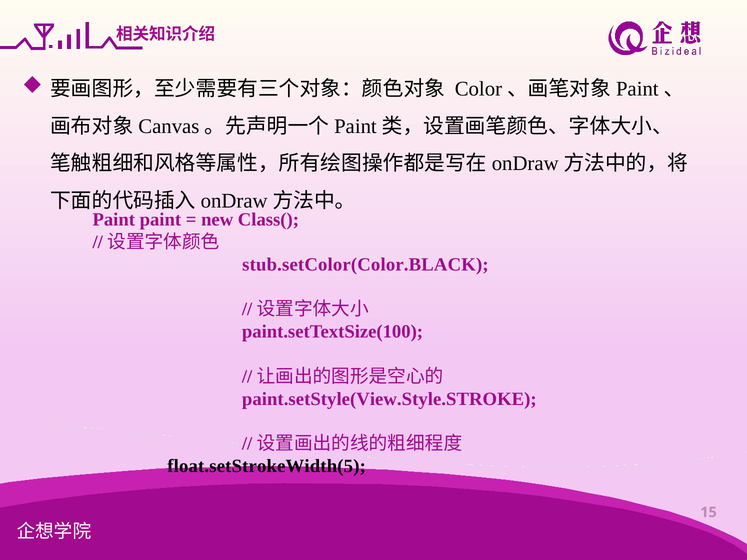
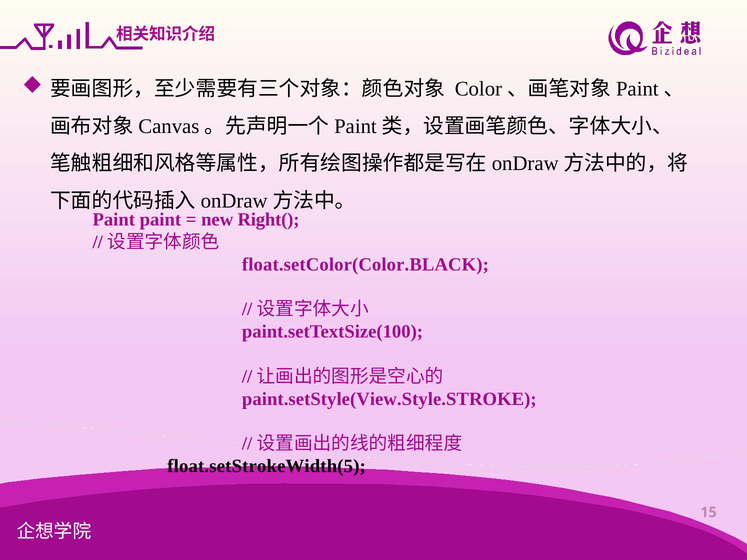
Class(: Class( -> Right( (269, 220)
stub.setColor(Color.BLACK: stub.setColor(Color.BLACK -> float.setColor(Color.BLACK (365, 265)
